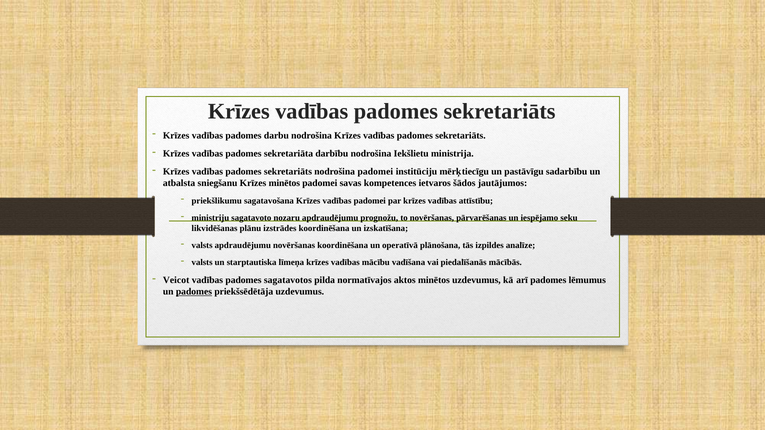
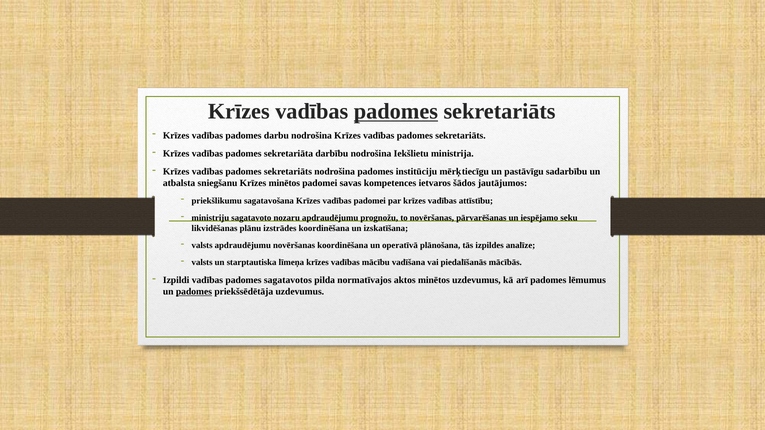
padomes underline: none -> present (396, 111)
nodrošina padomei: padomei -> padomes (375, 172)
Veicot: Veicot -> Izpildi (176, 280)
